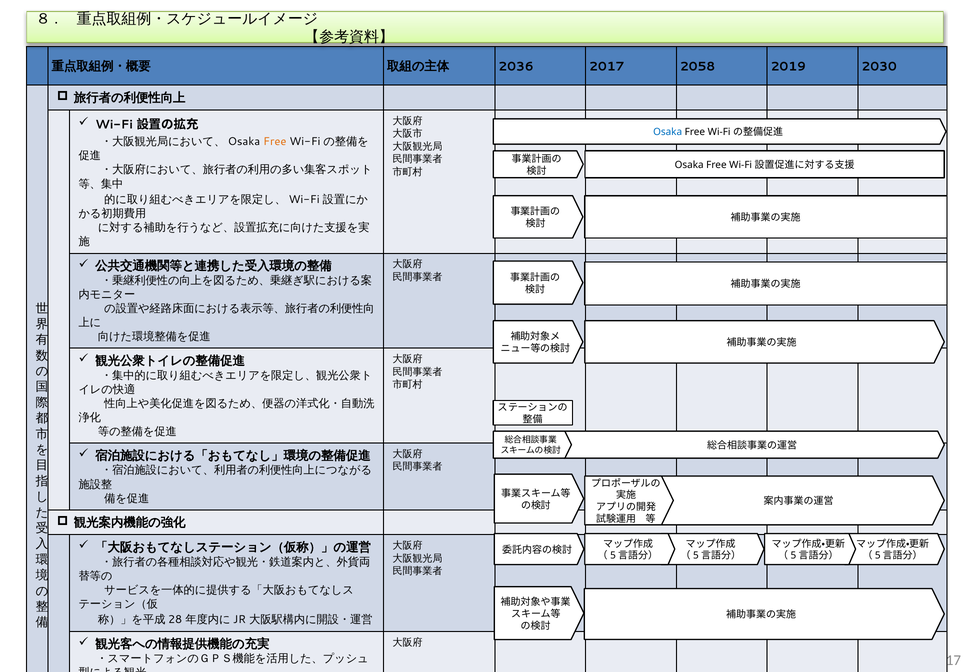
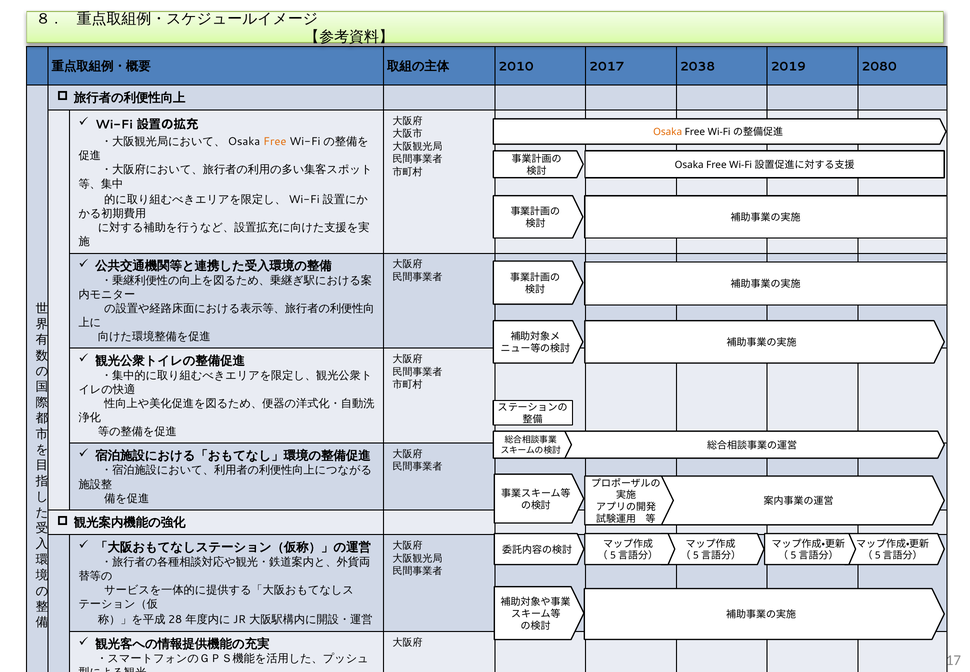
2036: 2036 -> 2010 (516, 67)
2058: 2058 -> 2038 (698, 67)
2030: 2030 -> 2080 (879, 67)
Osaka colour: blue -> orange (668, 132)
